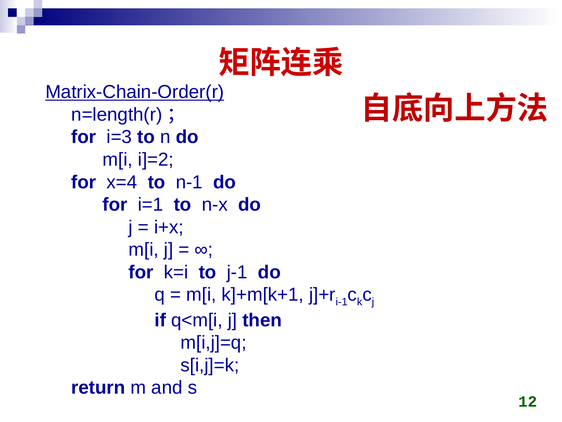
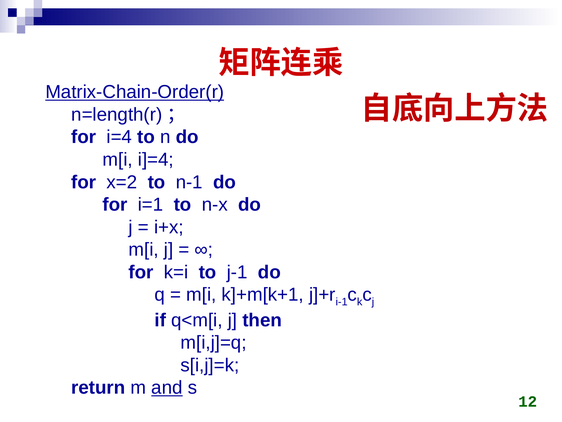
i=3: i=3 -> i=4 (119, 137)
i]=2: i]=2 -> i]=4 (156, 159)
x=4: x=4 -> x=2 (122, 182)
and underline: none -> present (167, 387)
